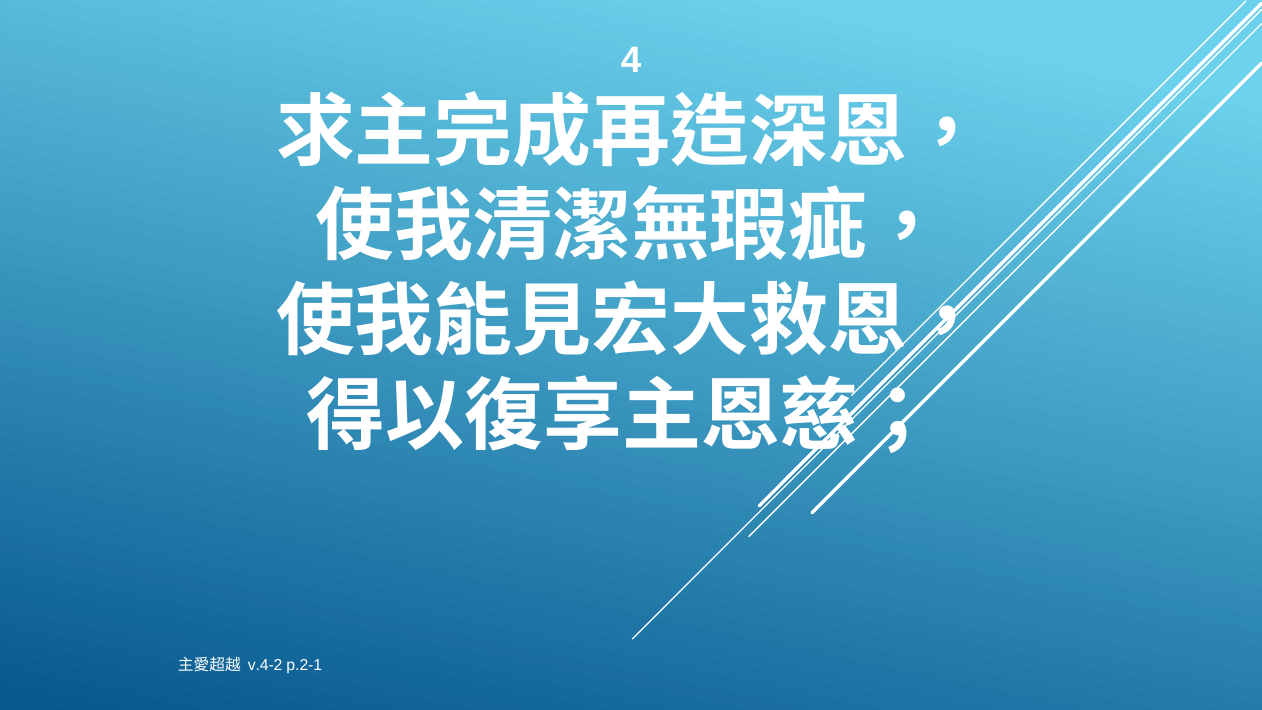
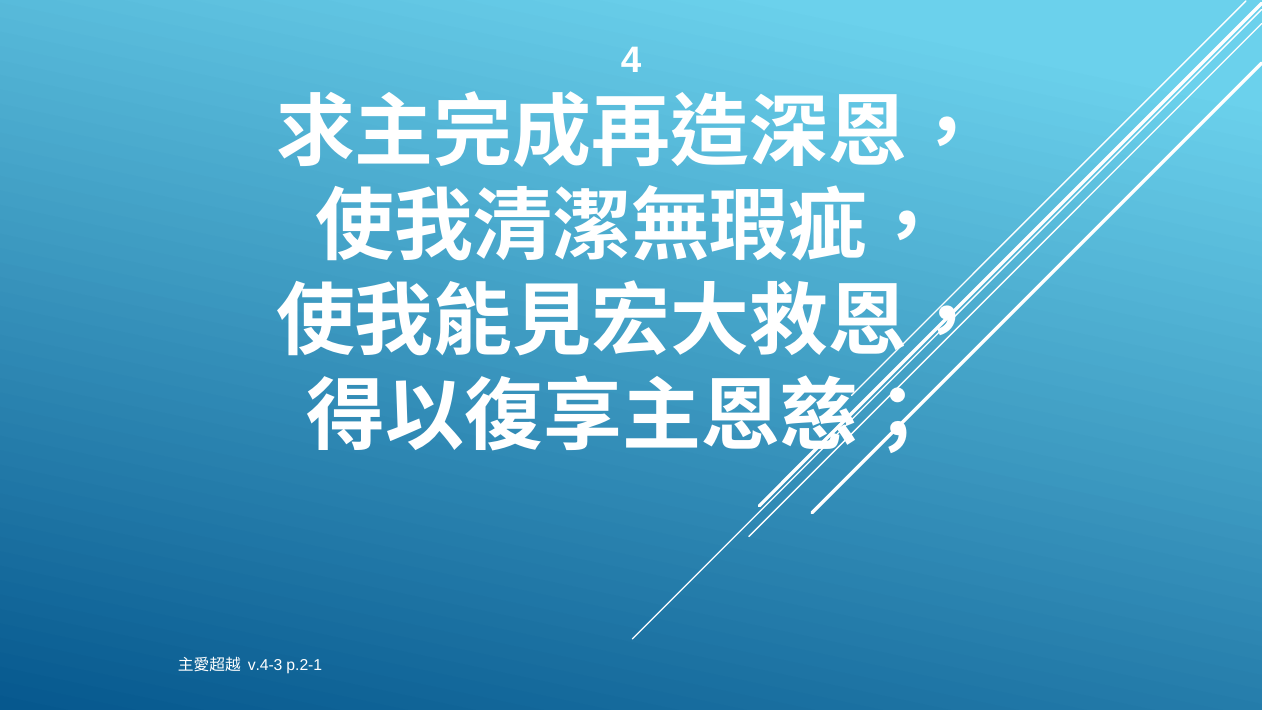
v.4-2: v.4-2 -> v.4-3 (265, 665)
